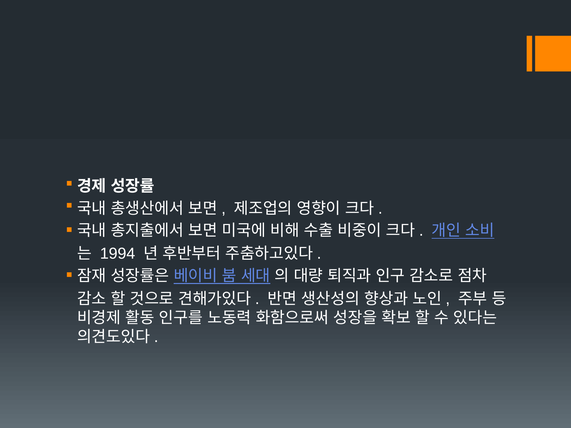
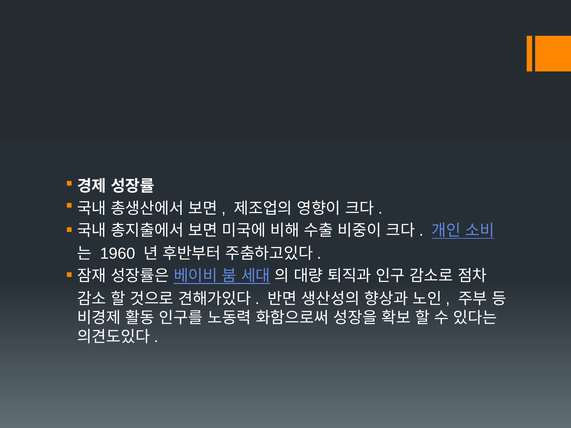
1994: 1994 -> 1960 (118, 254)
